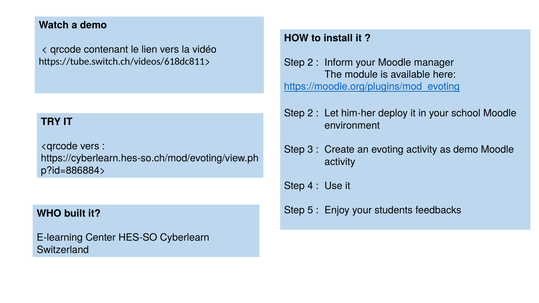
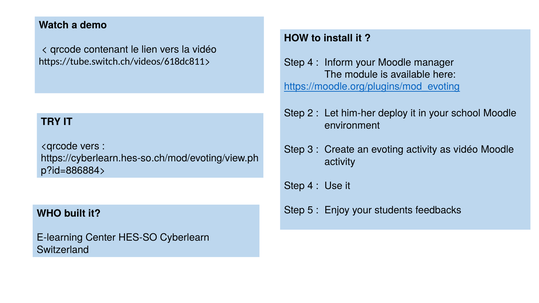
2: 2 -> 4 (310, 62)
as demo: demo -> vidéo (466, 150)
